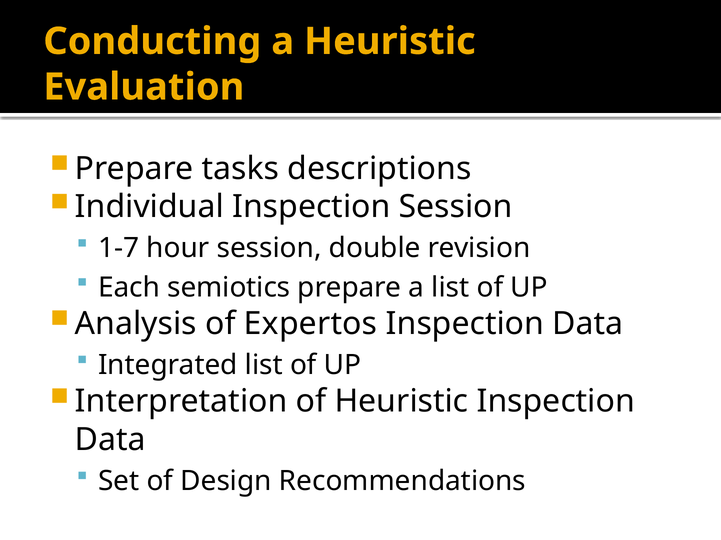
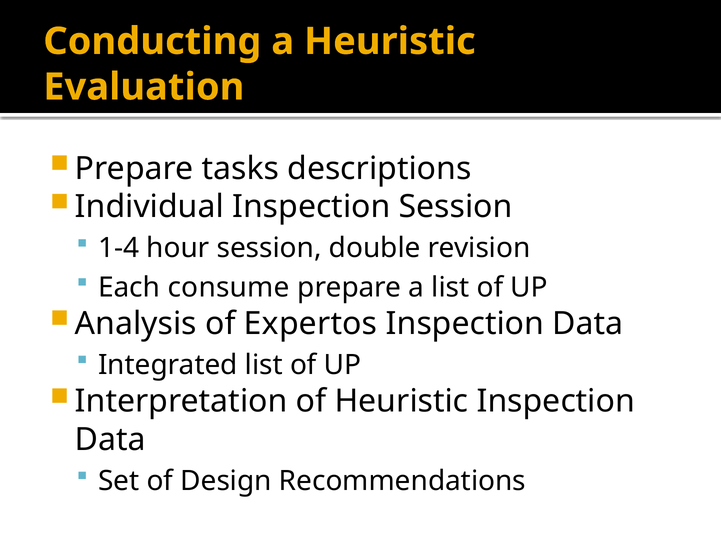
1-7: 1-7 -> 1-4 (119, 249)
semiotics: semiotics -> consume (229, 288)
